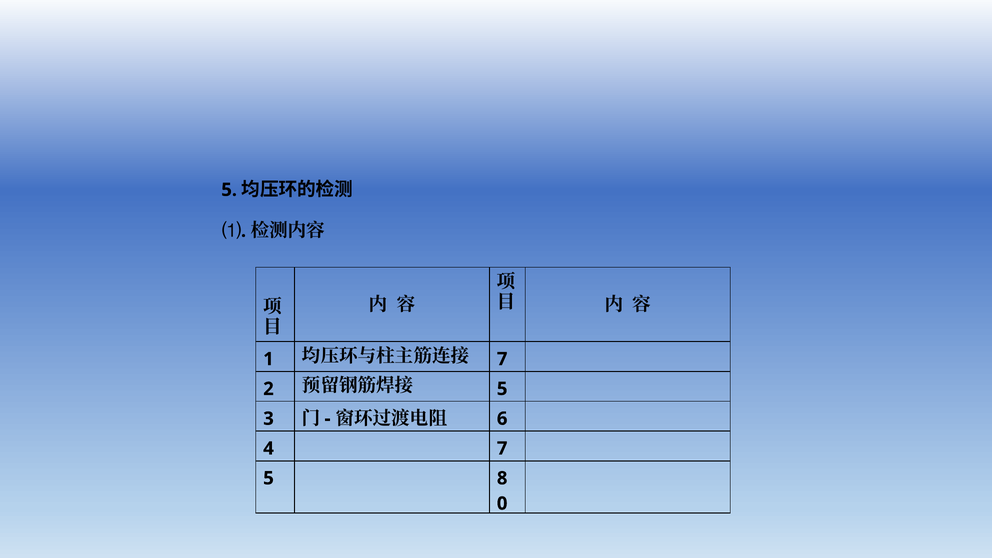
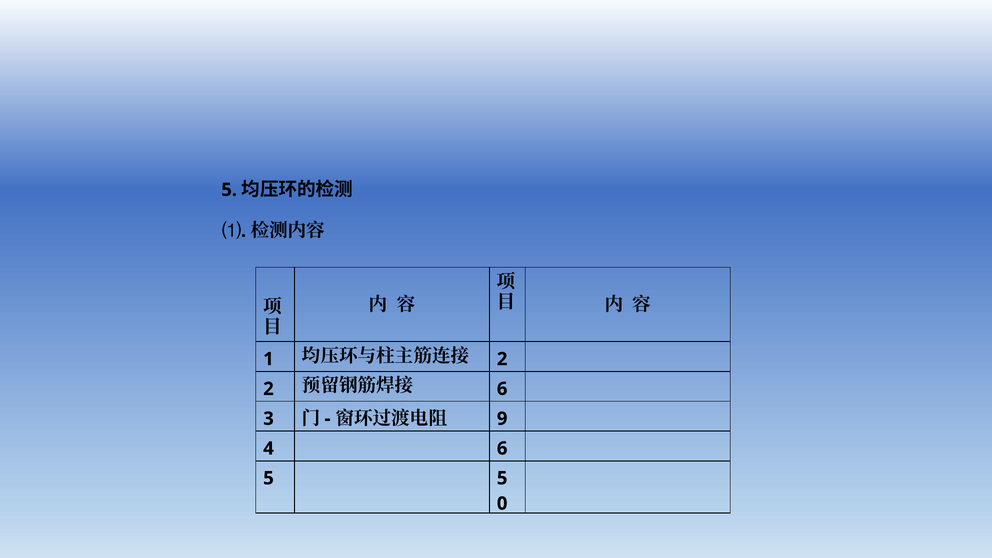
7: 7 -> 2 (502, 359)
5: 5 -> 6 (502, 389)
6: 6 -> 9 (502, 419)
4 7: 7 -> 6 (502, 448)
5 8: 8 -> 5 (502, 478)
